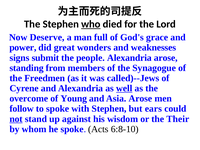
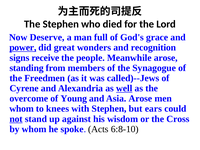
who underline: present -> none (91, 24)
power underline: none -> present (23, 48)
weaknesses: weaknesses -> recognition (153, 48)
submit: submit -> receive (45, 58)
people Alexandria: Alexandria -> Meanwhile (129, 58)
follow: follow -> whom (22, 109)
to spoke: spoke -> knees (58, 109)
Their: Their -> Cross (178, 119)
